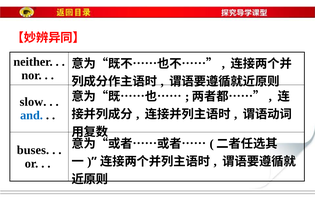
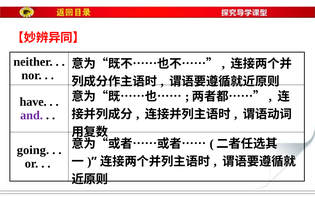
slow: slow -> have (33, 102)
and colour: blue -> purple (32, 115)
buses: buses -> going (33, 150)
